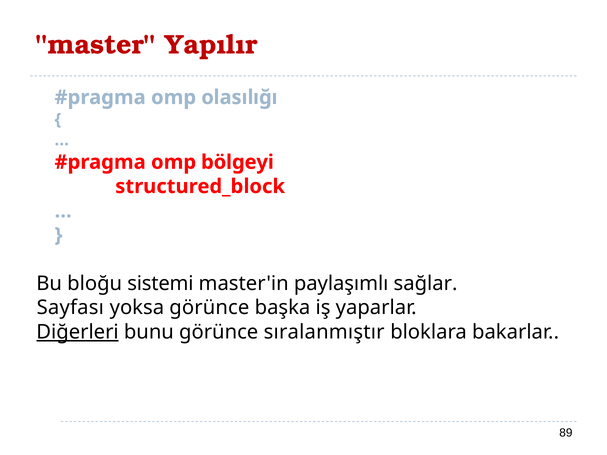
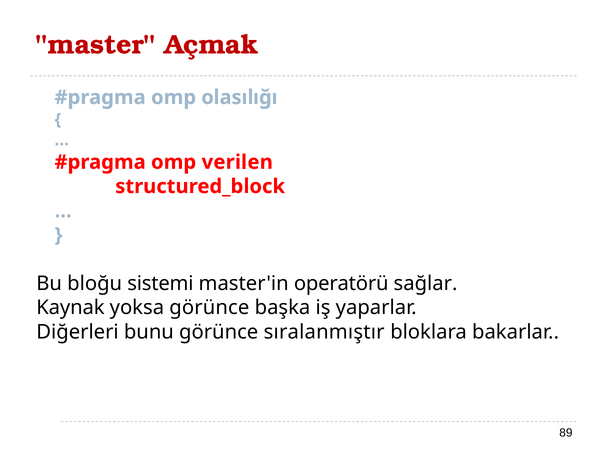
Yapılır: Yapılır -> Açmak (211, 45)
bölgeyi: bölgeyi -> verilen (237, 162)
paylaşımlı: paylaşımlı -> operatörü (341, 284)
Sayfası: Sayfası -> Kaynak (70, 308)
Diğerleri underline: present -> none (78, 332)
